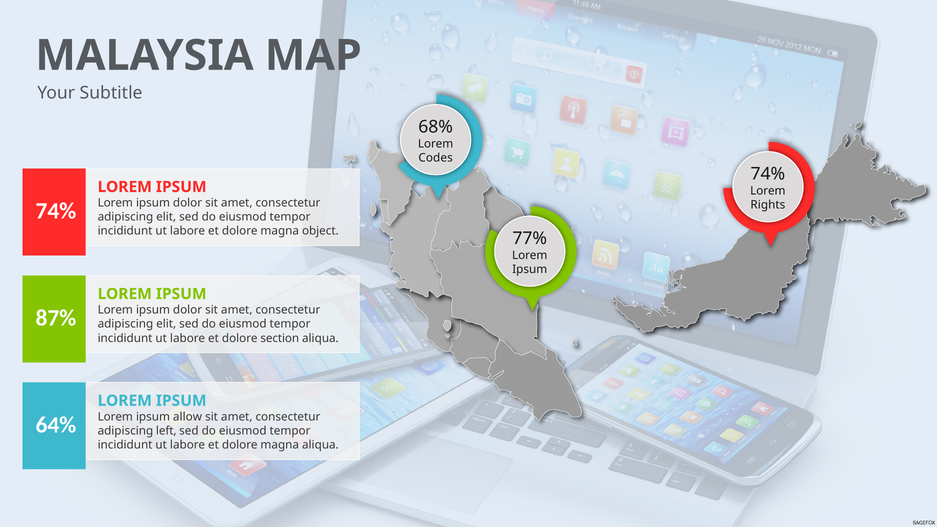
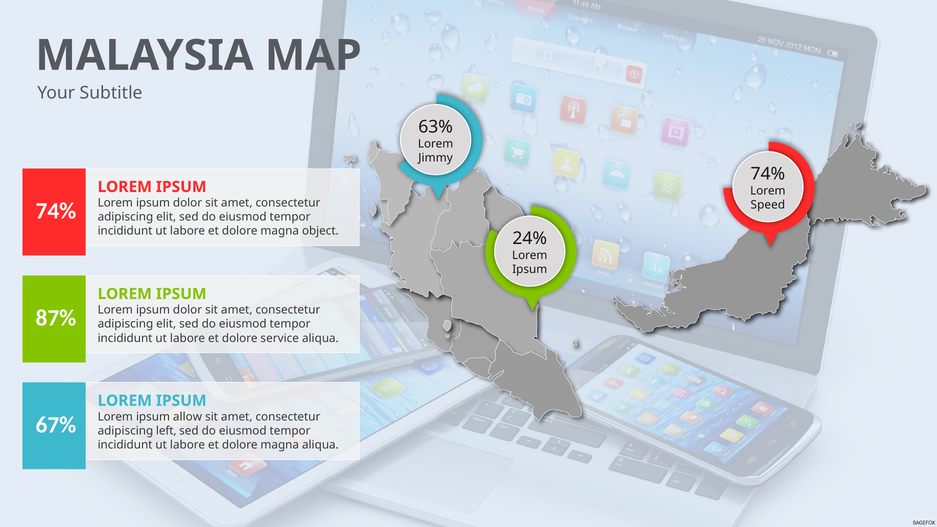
68%: 68% -> 63% (436, 127)
Codes: Codes -> Jimmy (436, 158)
Rights: Rights -> Speed (768, 205)
77%: 77% -> 24% (530, 238)
section: section -> service (280, 338)
64%: 64% -> 67% (56, 425)
